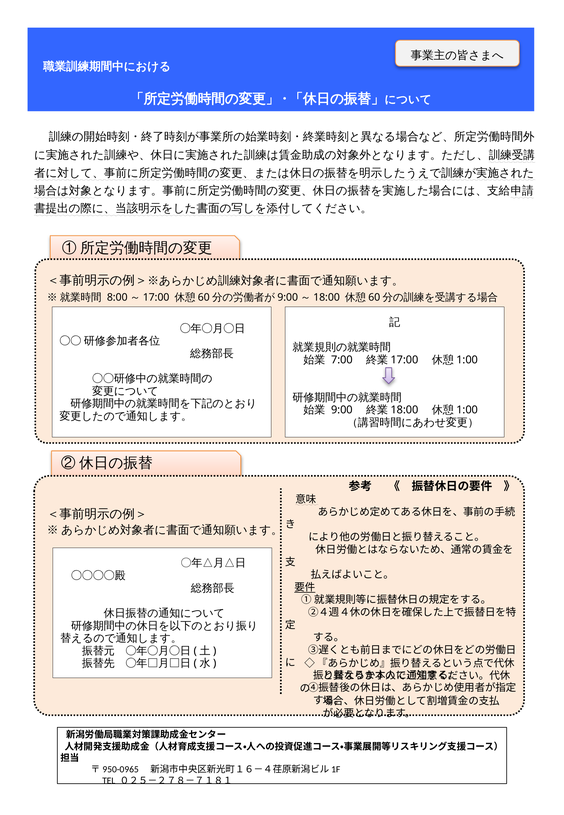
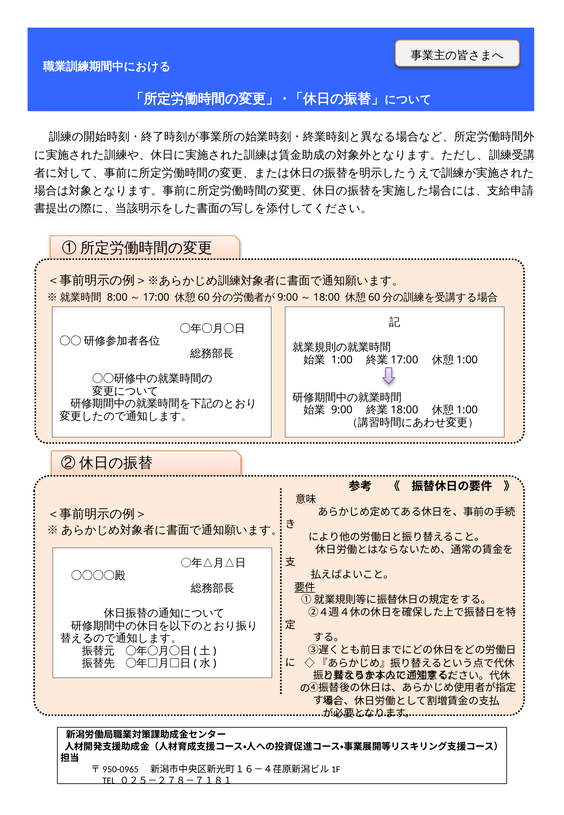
7:00: 7:00 -> 1:00 (342, 360)
